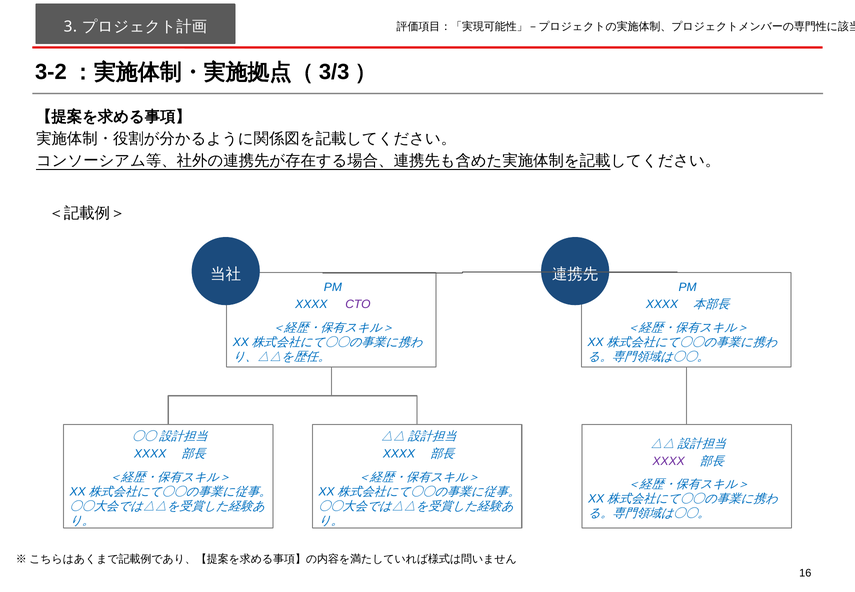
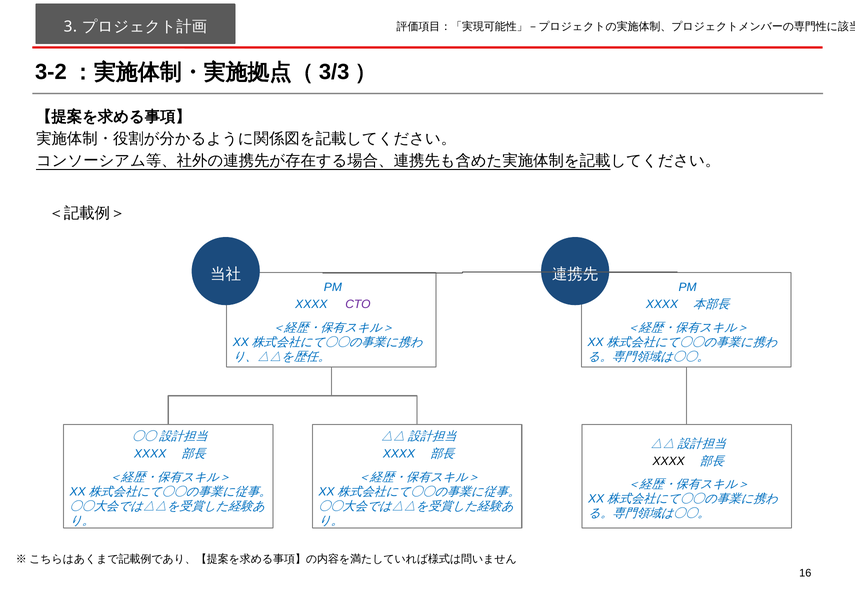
XXXX colour: purple -> black (669, 461)
